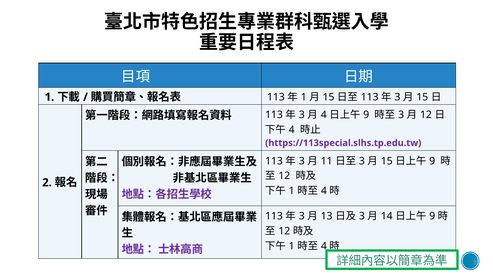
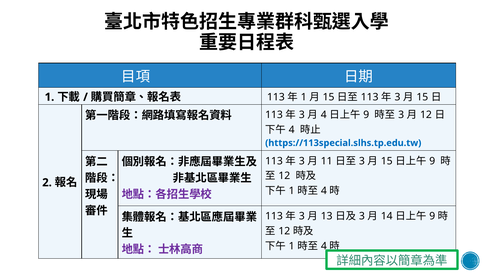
https://113special.slhs.tp.edu.tw colour: purple -> blue (343, 143)
